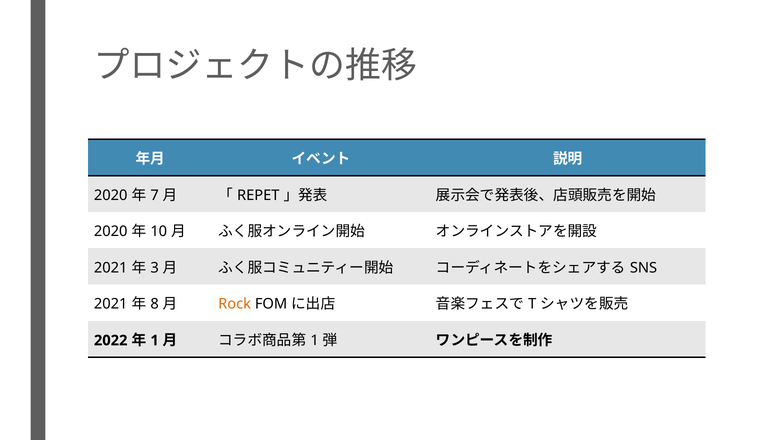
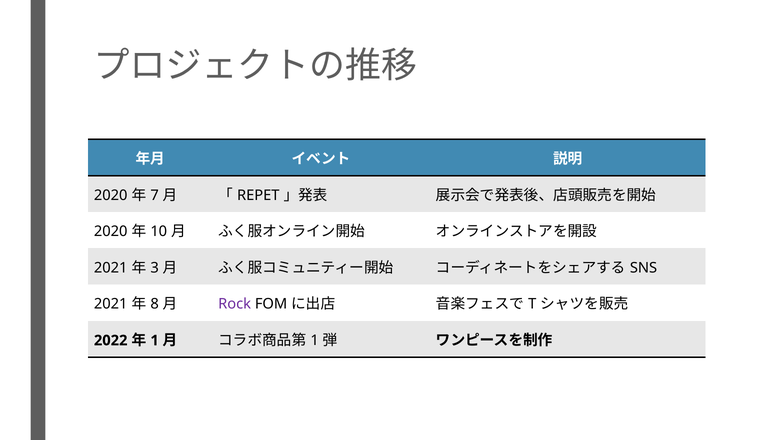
Rock colour: orange -> purple (235, 304)
